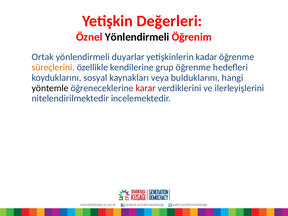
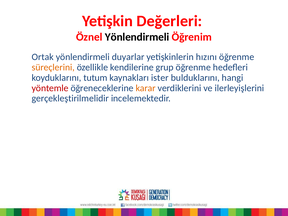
kadar: kadar -> hızını (206, 57)
sosyal: sosyal -> tutum (95, 78)
veya: veya -> ister (160, 78)
yöntemle colour: black -> red (50, 88)
karar colour: red -> orange (146, 88)
nitelendirilmektedir: nitelendirilmektedir -> gerçekleştirilmelidir (70, 98)
